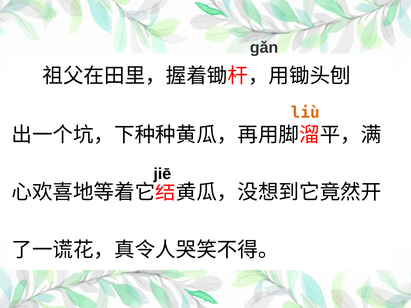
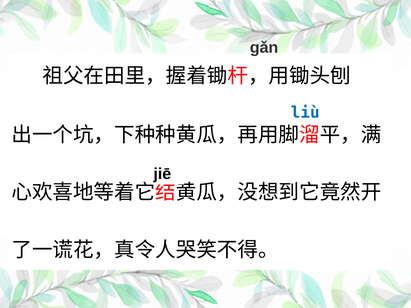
liù colour: orange -> blue (305, 113)
